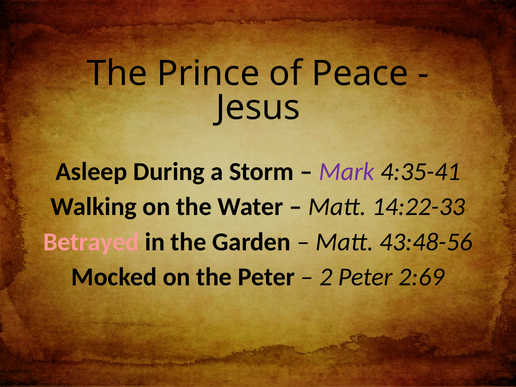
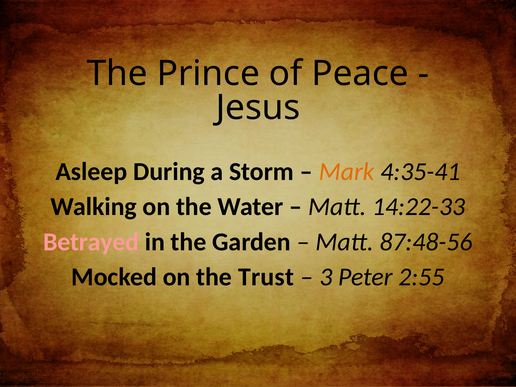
Mark colour: purple -> orange (347, 172)
43:48-56: 43:48-56 -> 87:48-56 (426, 242)
the Peter: Peter -> Trust (266, 277)
2: 2 -> 3 (326, 277)
2:69: 2:69 -> 2:55 (422, 277)
